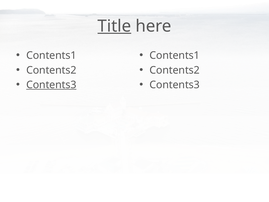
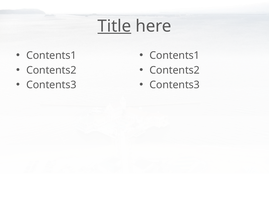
Contents3 underline: present -> none (51, 85)
